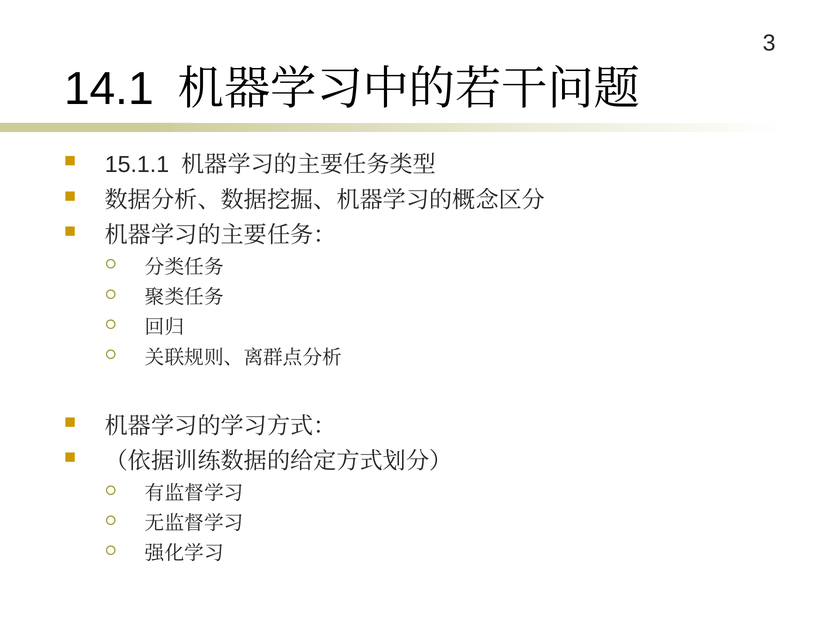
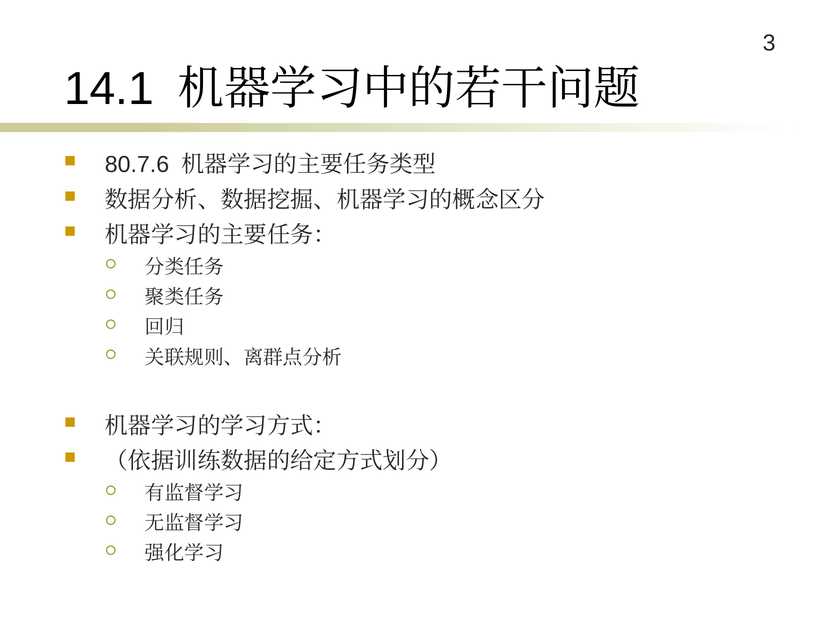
15.1.1: 15.1.1 -> 80.7.6 (137, 165)
